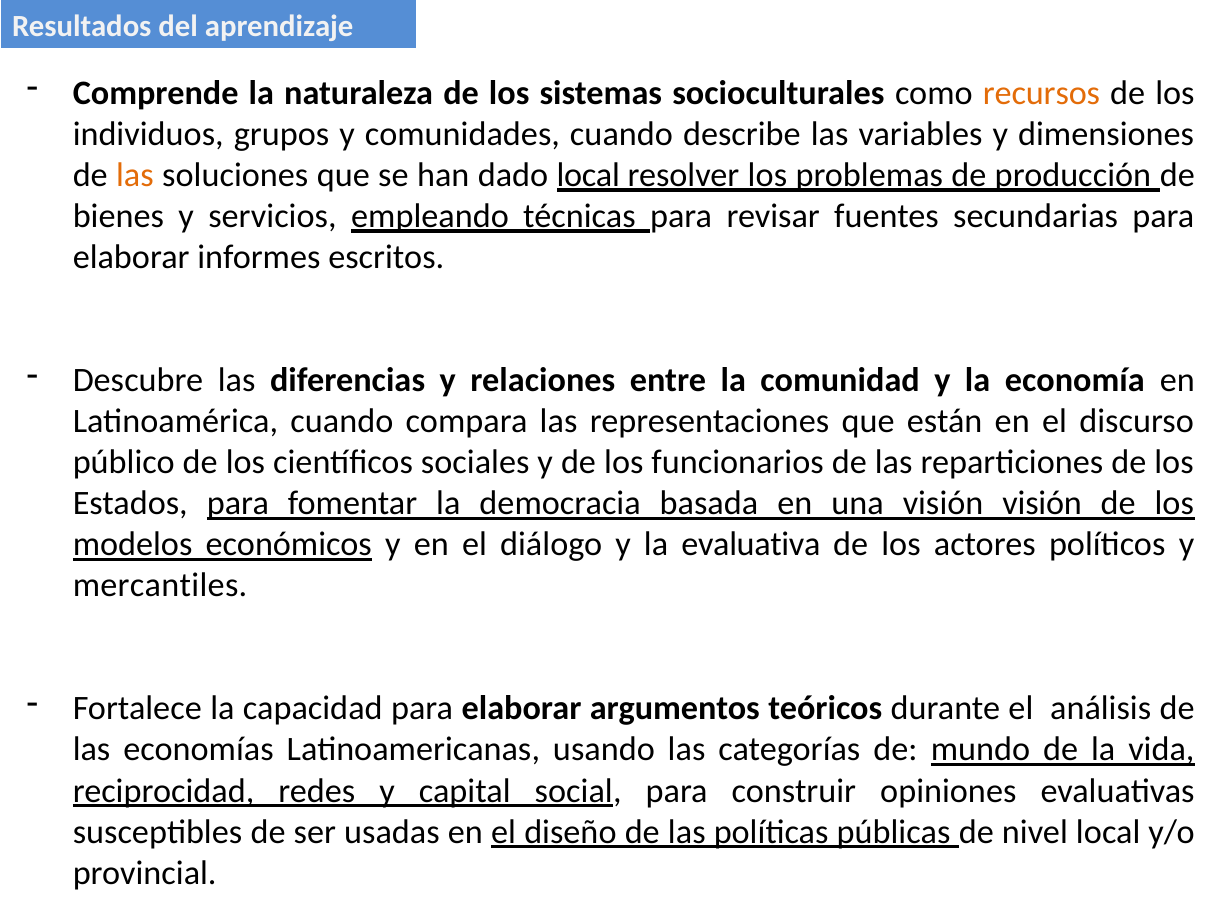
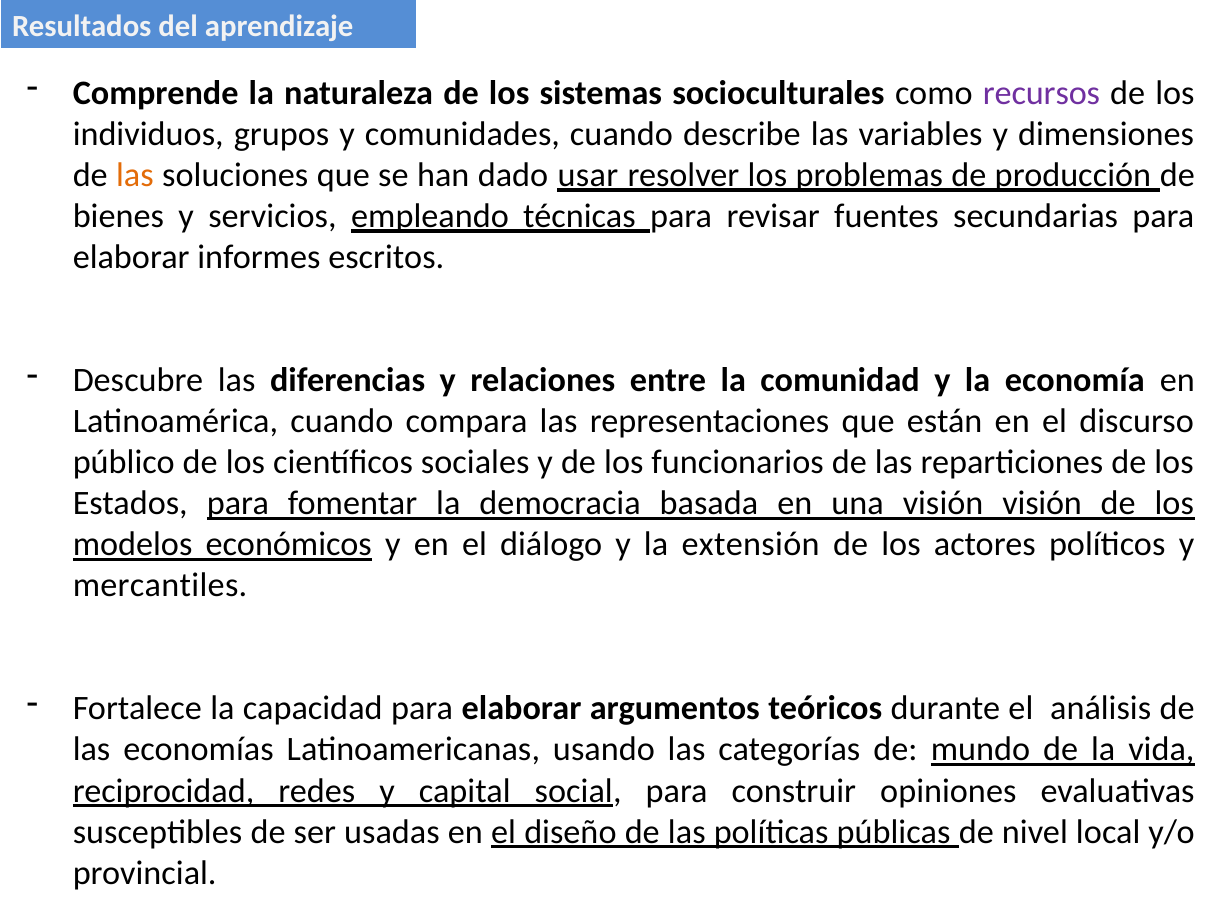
recursos colour: orange -> purple (1041, 93)
dado local: local -> usar (588, 175)
evaluativa: evaluativa -> extensión (751, 545)
